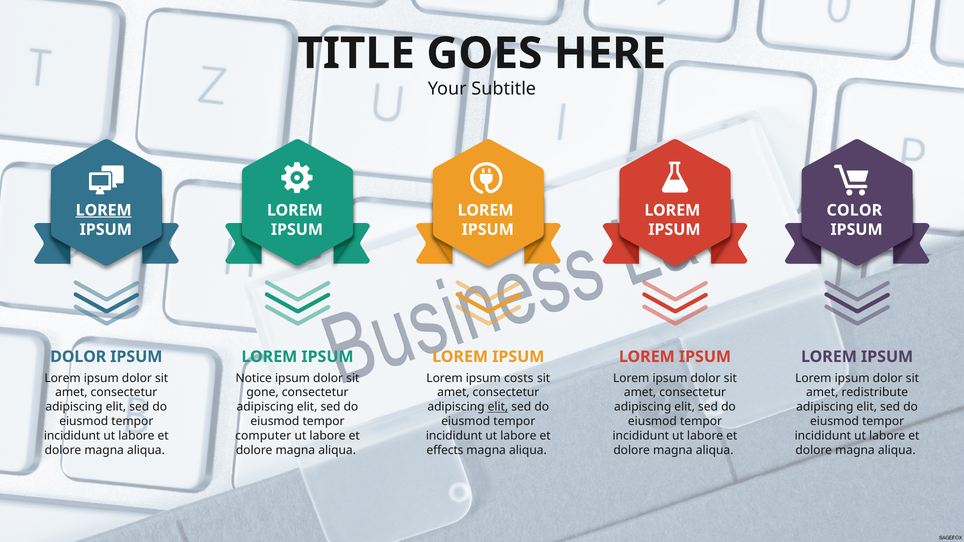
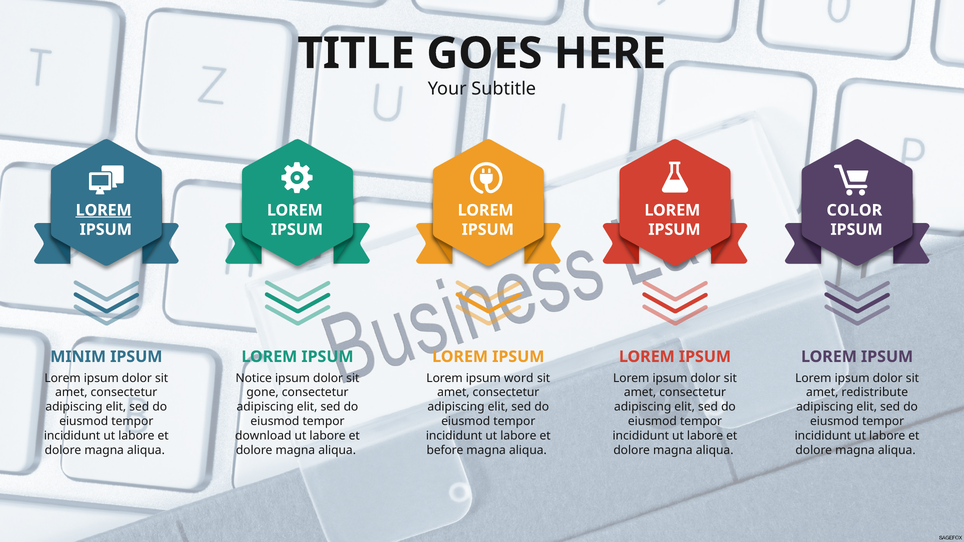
DOLOR: DOLOR -> MINIM (78, 357)
costs: costs -> word (519, 378)
elit underline: present -> none (498, 407)
computer: computer -> download (263, 436)
effects: effects -> before (445, 451)
